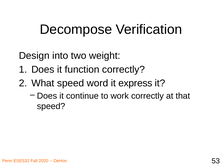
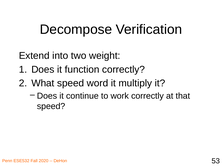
Design: Design -> Extend (34, 56)
express: express -> multiply (135, 83)
